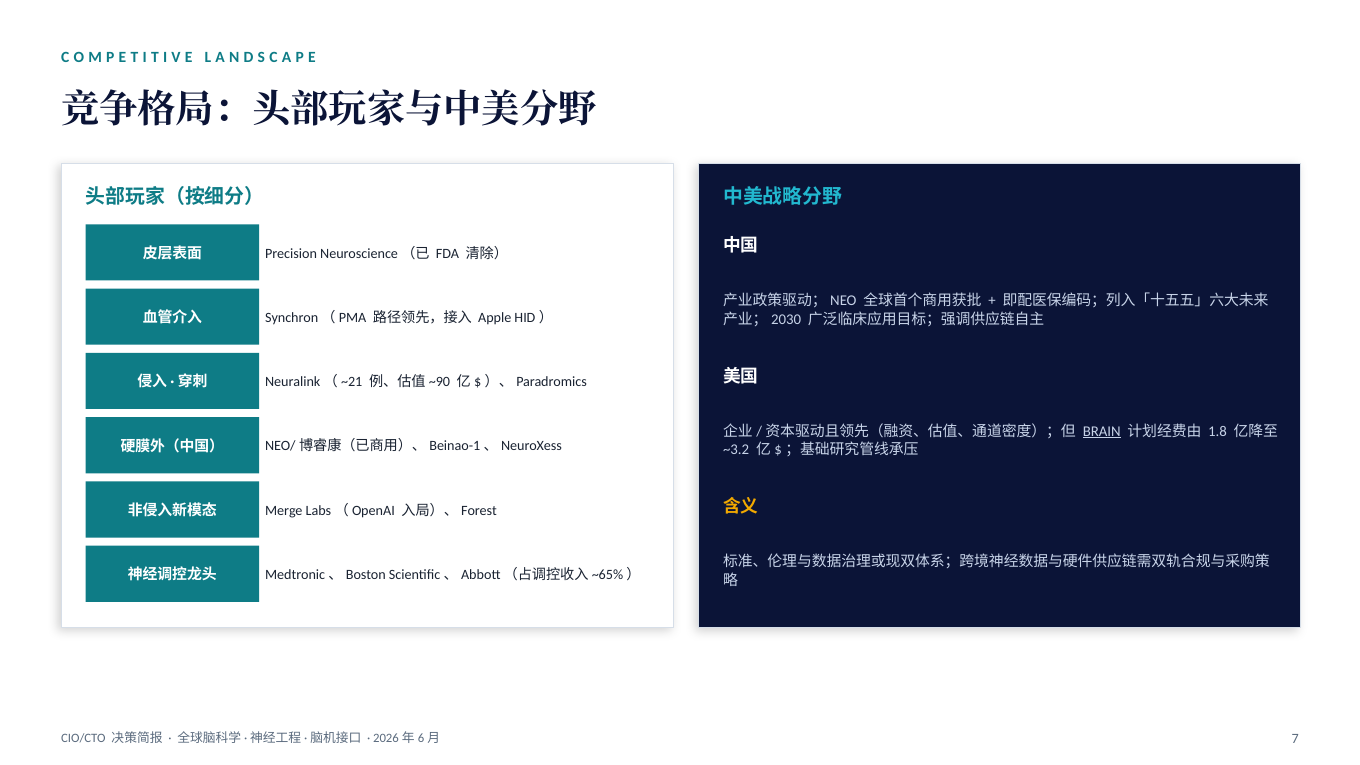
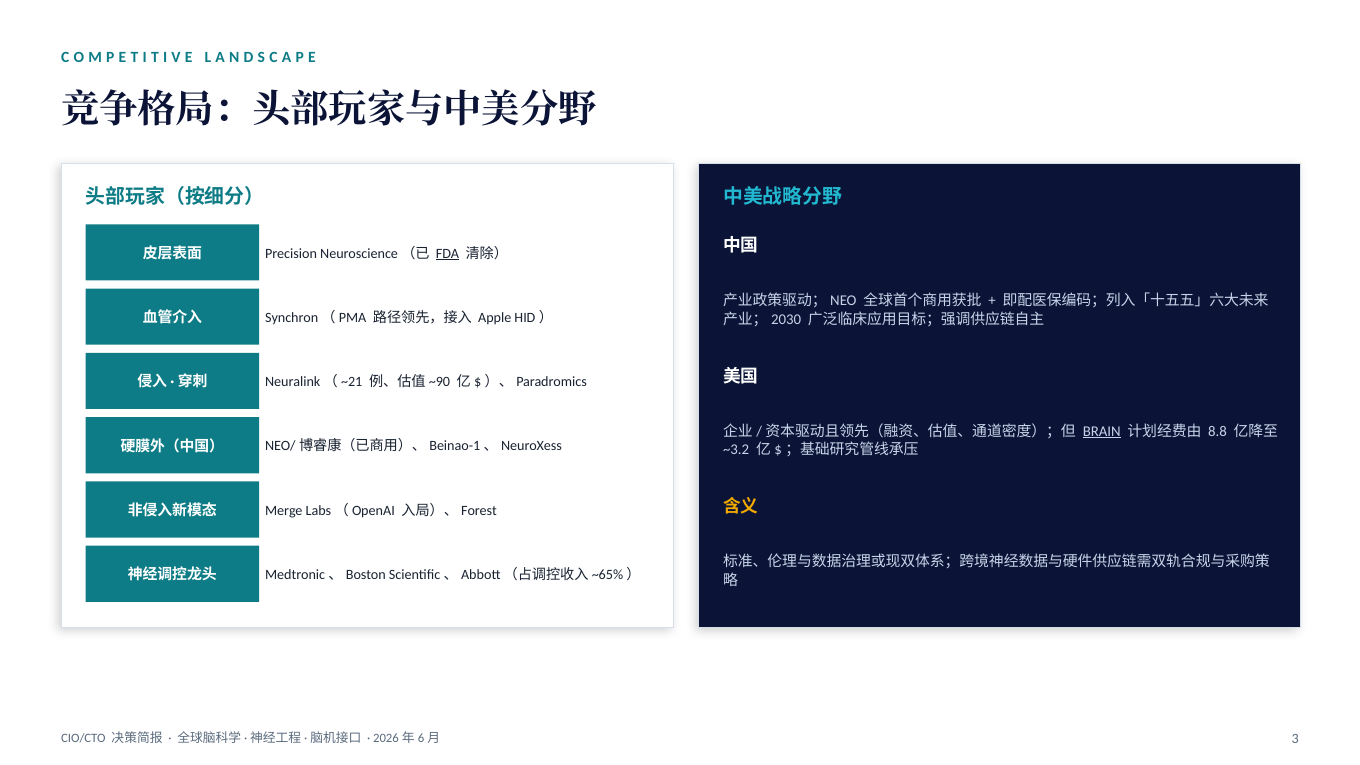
FDA underline: none -> present (448, 253)
1.8: 1.8 -> 8.8 (1218, 431)
7: 7 -> 3 (1295, 738)
